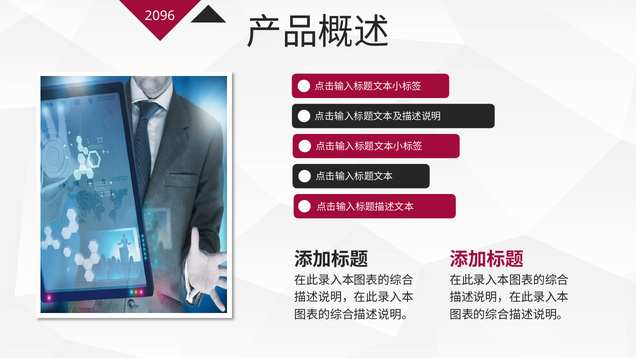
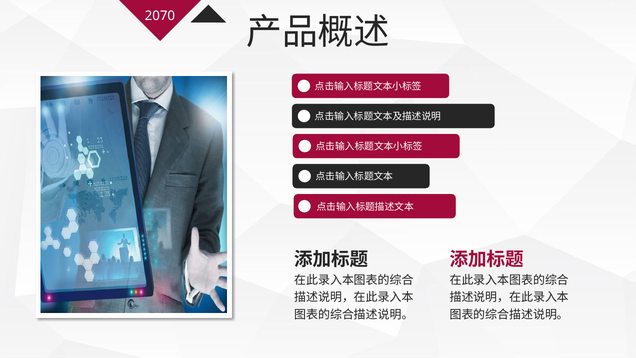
2096: 2096 -> 2070 (160, 16)
